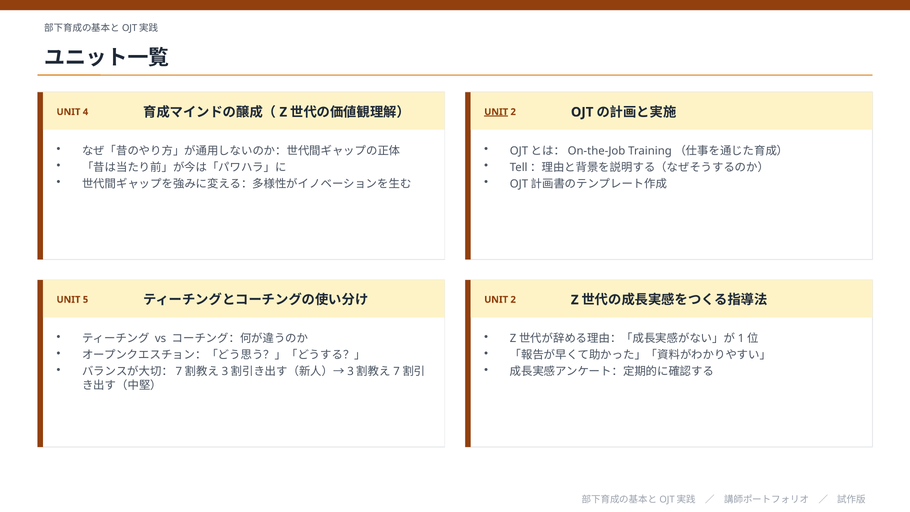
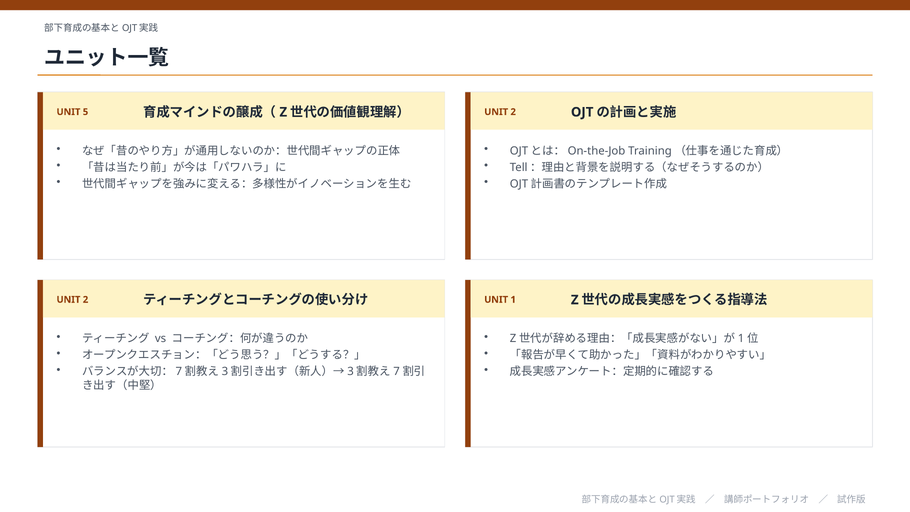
4: 4 -> 5 (86, 112)
UNIT underline: present -> none (496, 112)
5: 5 -> 2 (86, 300)
2: 2 -> 1 (513, 300)
